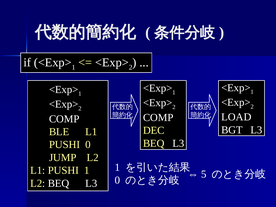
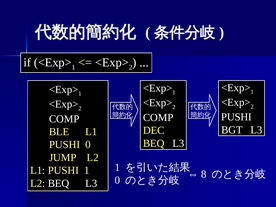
LOAD: LOAD -> PUSHI (236, 117)
5: 5 -> 8 (204, 174)
